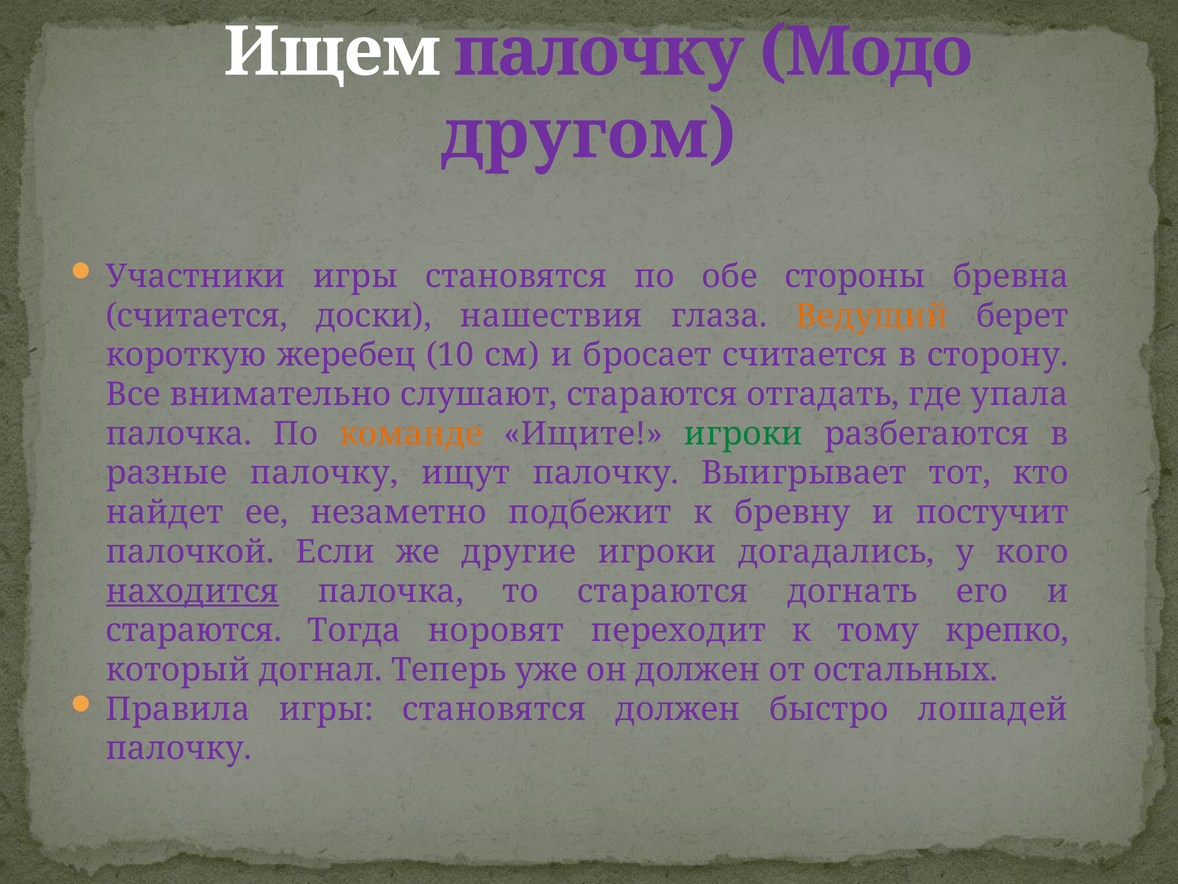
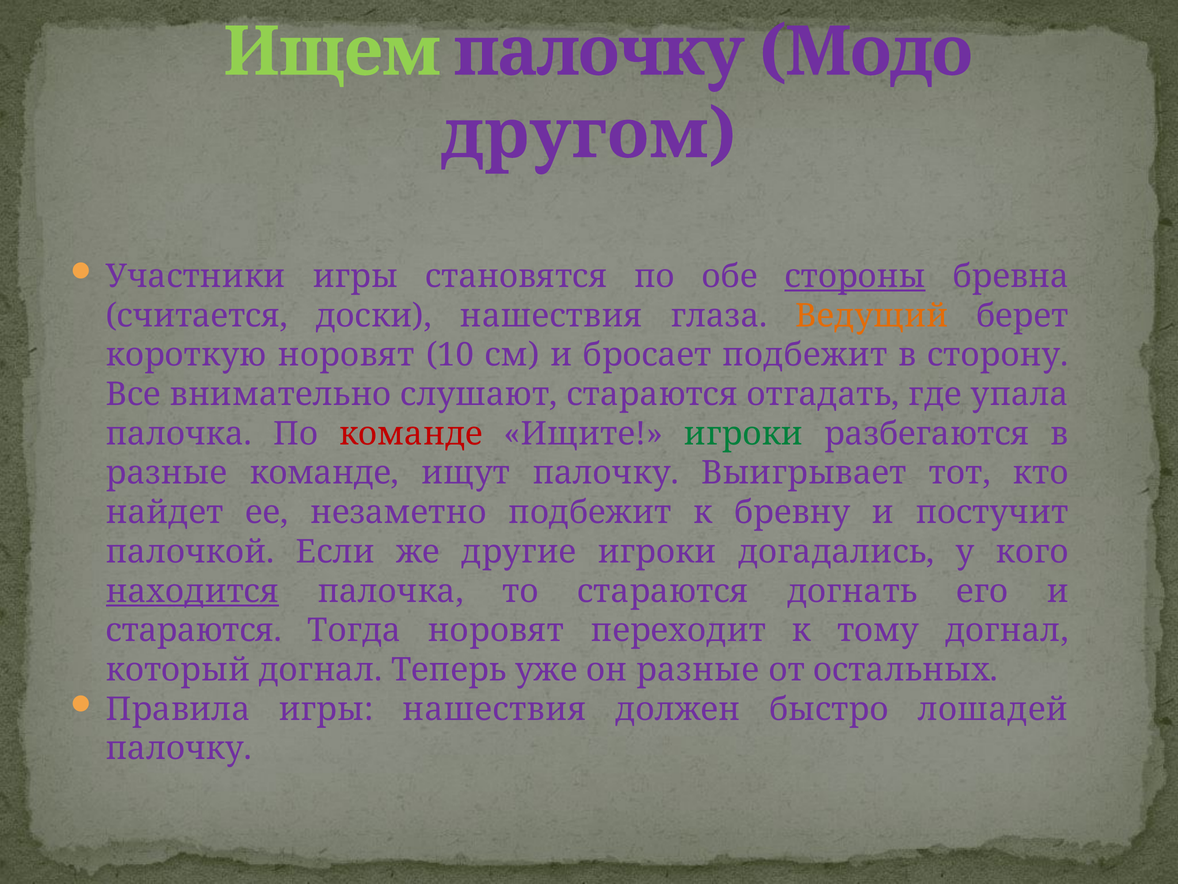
Ищем colour: white -> light green (332, 52)
стороны underline: none -> present (855, 276)
короткую жеребец: жеребец -> норовят (346, 355)
бросает считается: считается -> подбежит (805, 355)
команде colour: orange -> red (411, 434)
разные палочку: палочку -> команде (324, 473)
тому крепко: крепко -> догнал (1007, 630)
он должен: должен -> разные (698, 670)
Правила игры становятся: становятся -> нашествия (494, 709)
